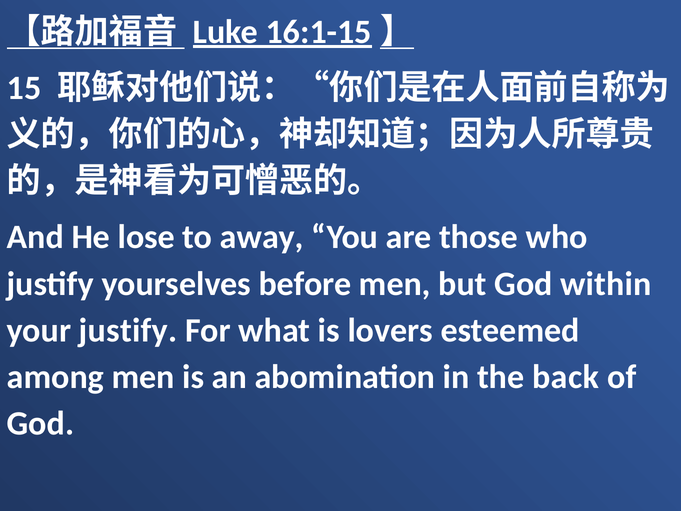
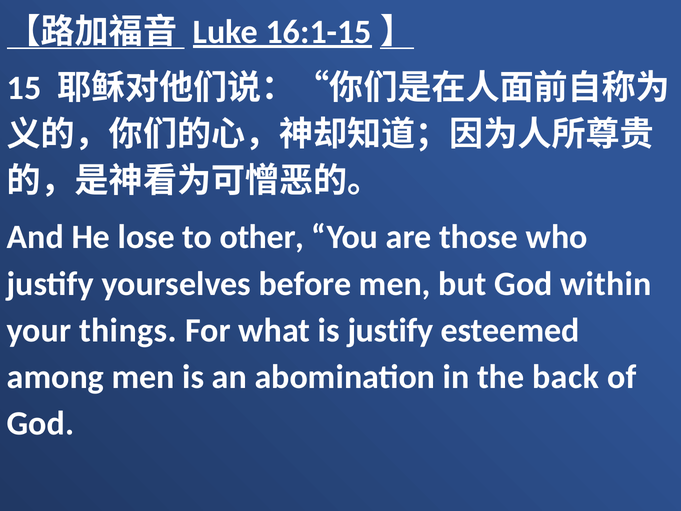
away: away -> other (262, 237)
your justify: justify -> things (128, 330)
is lovers: lovers -> justify (390, 330)
